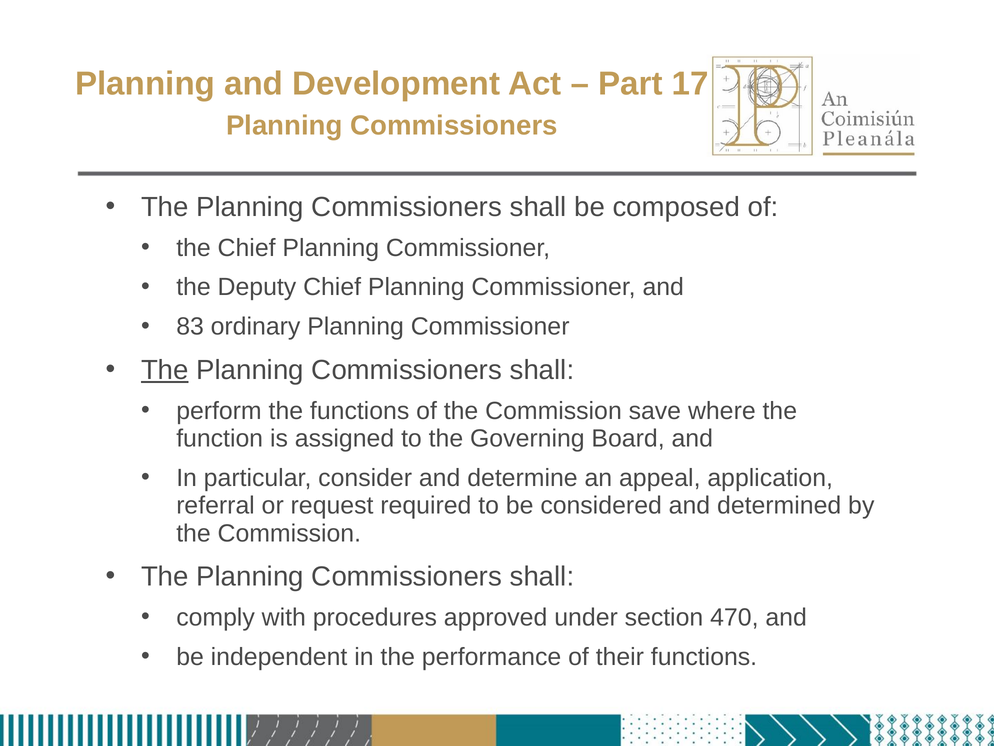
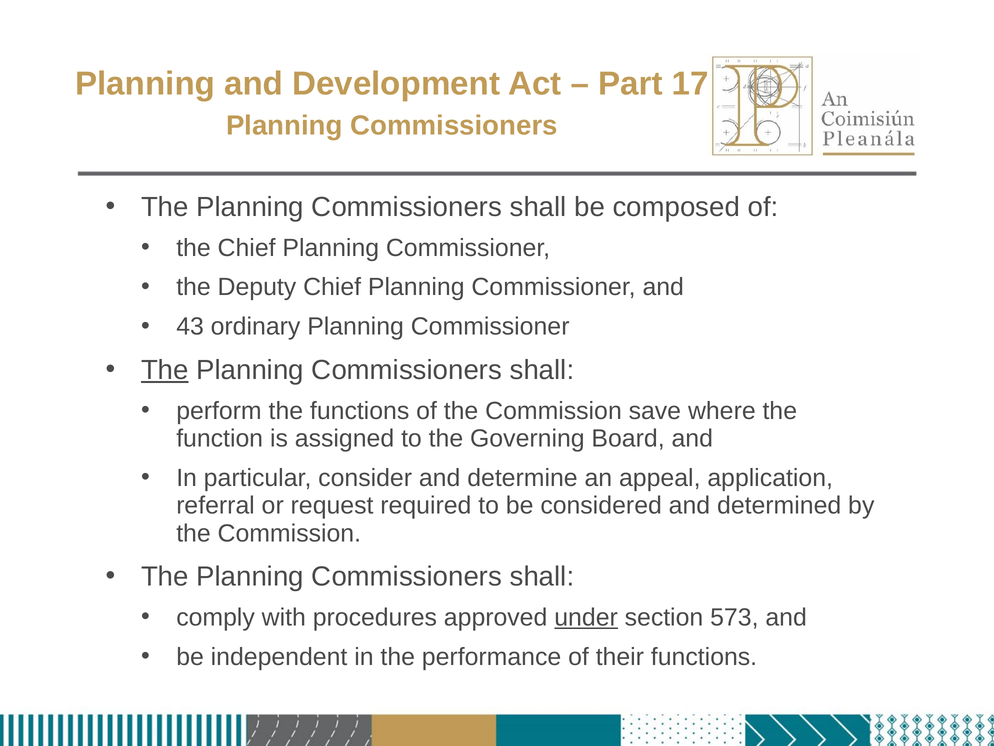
83: 83 -> 43 (190, 326)
under underline: none -> present (586, 617)
470: 470 -> 573 (734, 617)
